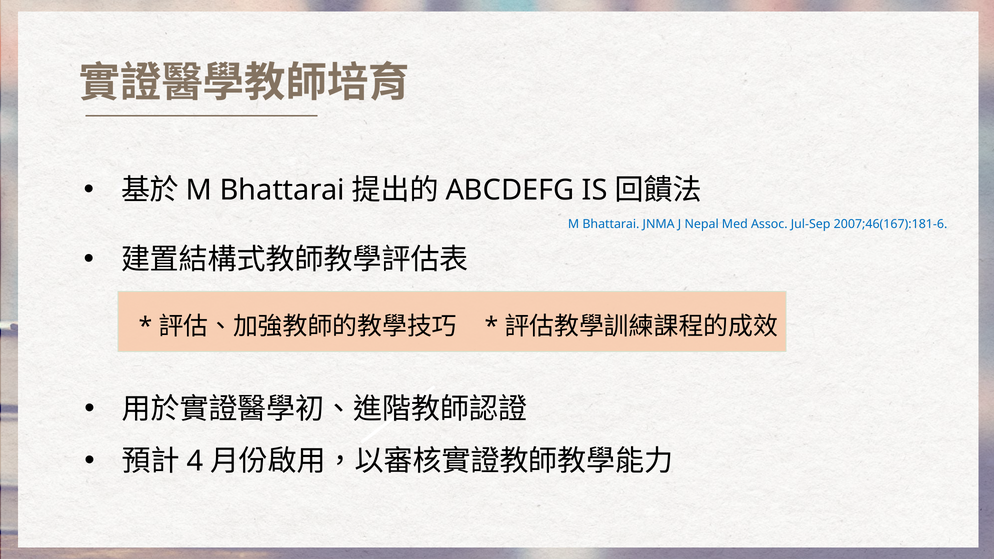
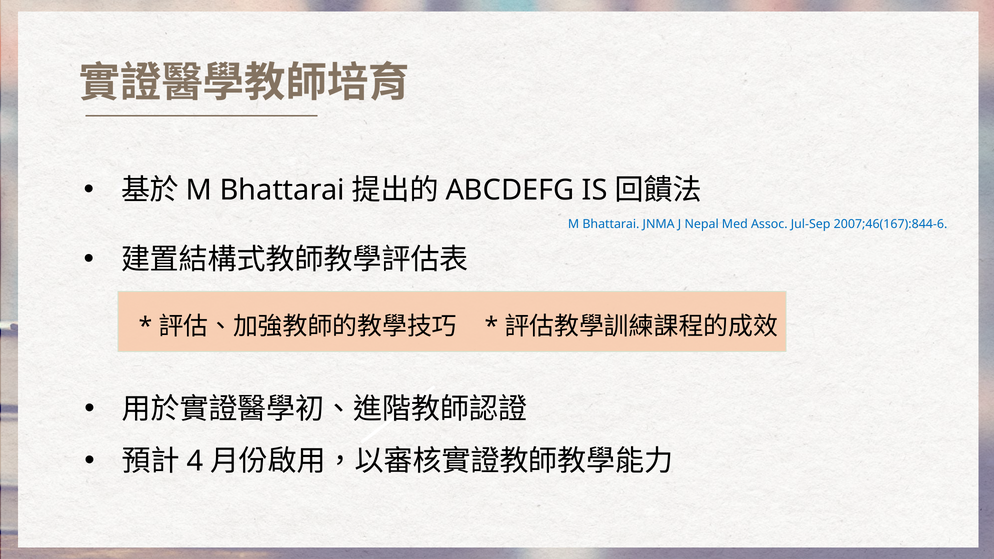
2007;46(167):181-6: 2007;46(167):181-6 -> 2007;46(167):844-6 (891, 224)
